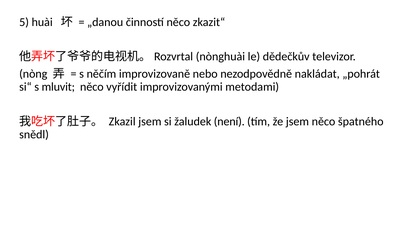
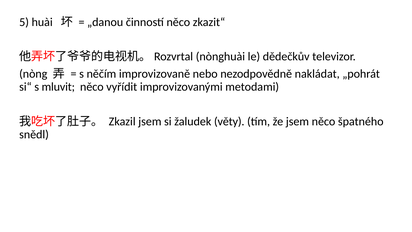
není: není -> věty (229, 121)
